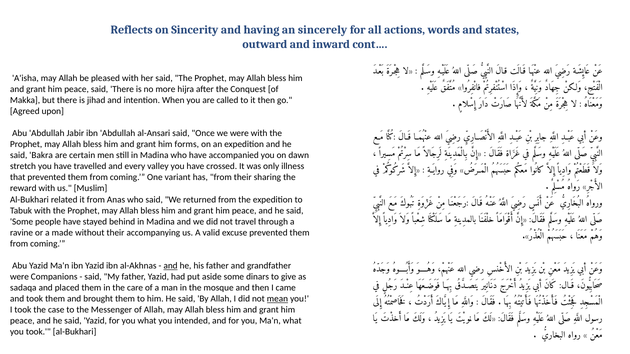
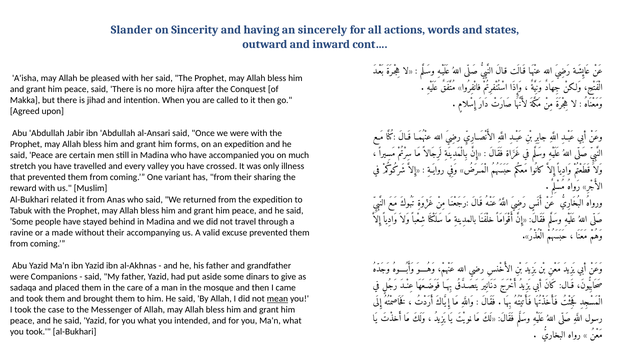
Reflects: Reflects -> Slander (132, 30)
said Bakra: Bakra -> Peace (41, 156)
dawn: dawn -> much (299, 156)
and underline: present -> none (171, 266)
